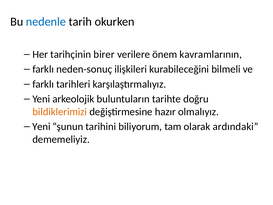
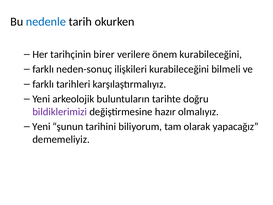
önem kavramlarının: kavramlarının -> kurabileceğini (211, 54)
bildiklerimizi colour: orange -> purple (60, 112)
ardındaki: ardındaki -> yapacağız (236, 126)
